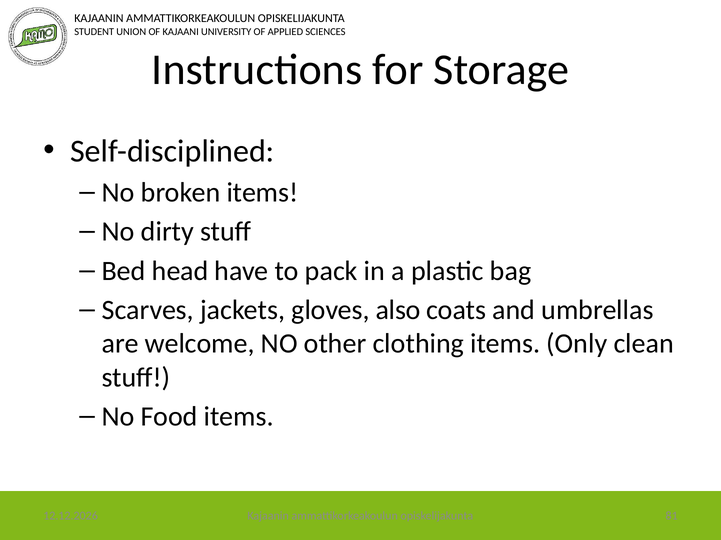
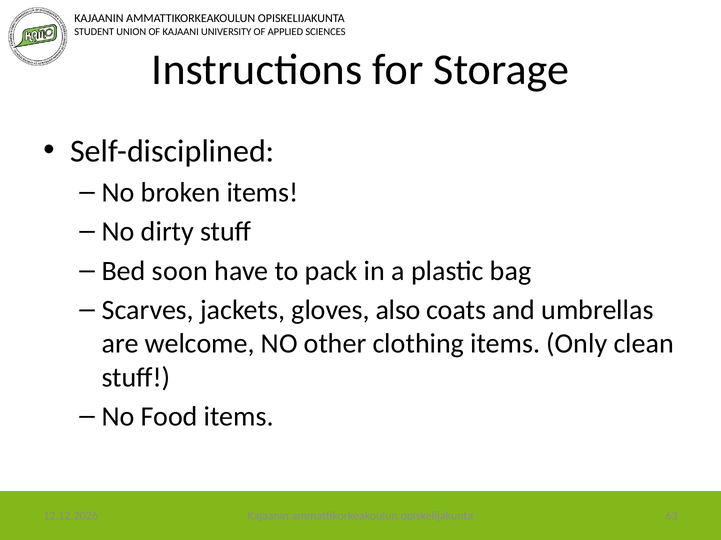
head: head -> soon (180, 271)
81: 81 -> 63 (672, 516)
